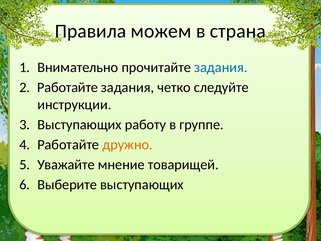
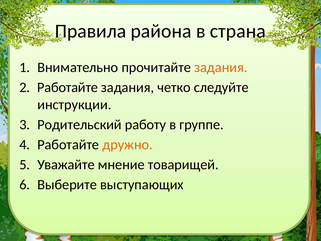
можем: можем -> района (161, 31)
задания colour: blue -> orange (221, 67)
Выступающих: Выступающих -> Родительский (79, 124)
